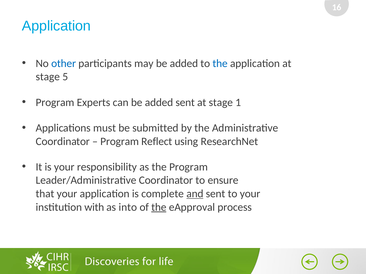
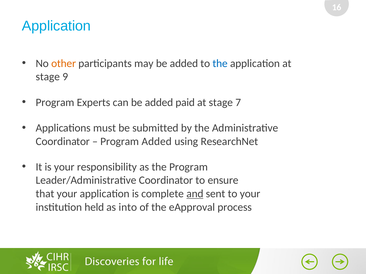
other colour: blue -> orange (64, 64)
5: 5 -> 9 (65, 77)
added sent: sent -> paid (185, 103)
1: 1 -> 7 (238, 103)
Program Reflect: Reflect -> Added (157, 142)
with: with -> held (94, 207)
the underline: present -> none (159, 207)
